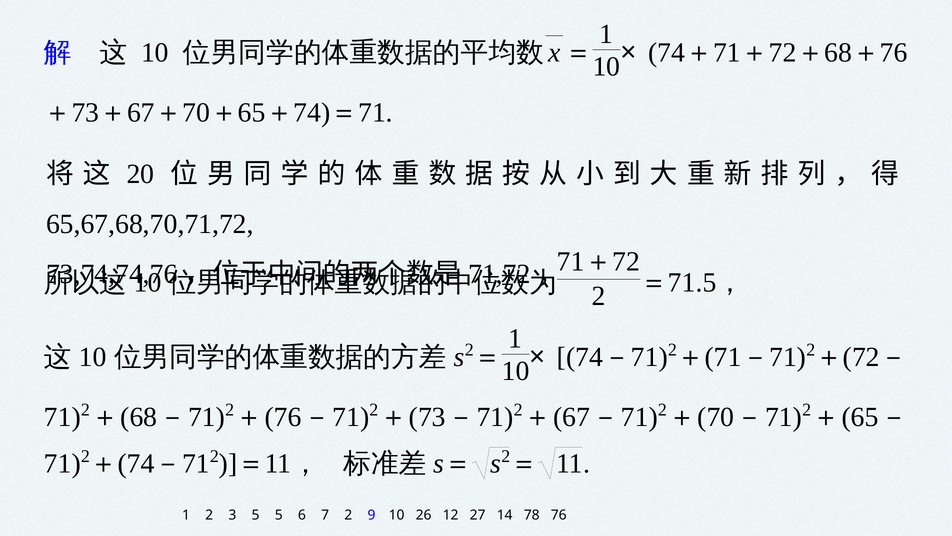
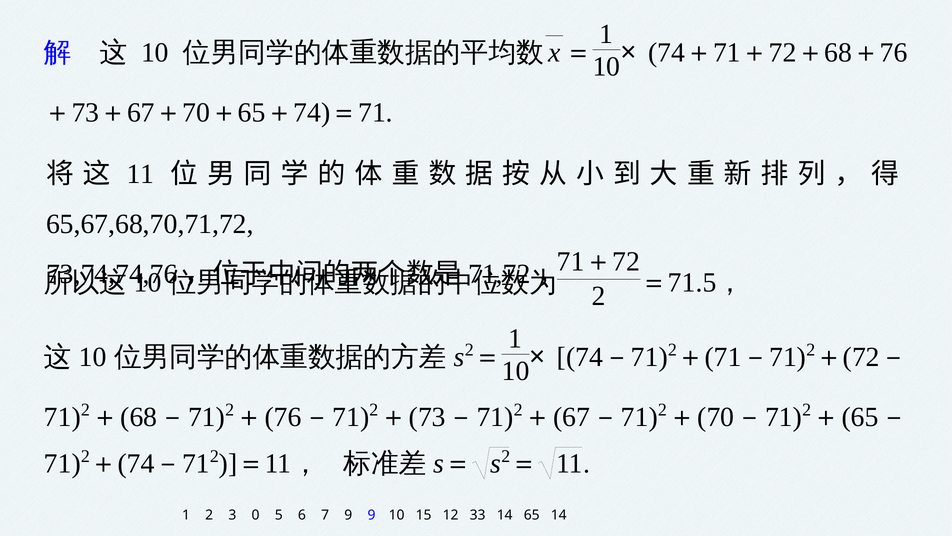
20: 20 -> 11 (140, 174)
3 5: 5 -> 0 (256, 515)
7 2: 2 -> 9 (348, 515)
26: 26 -> 15 (424, 515)
27: 27 -> 33 (478, 515)
14 78: 78 -> 65 (532, 515)
6 76: 76 -> 14 (559, 515)
